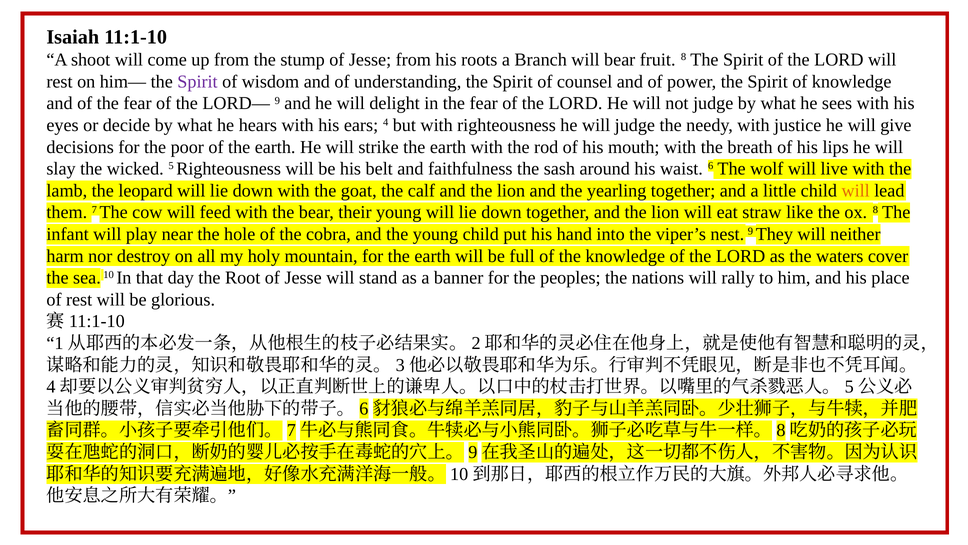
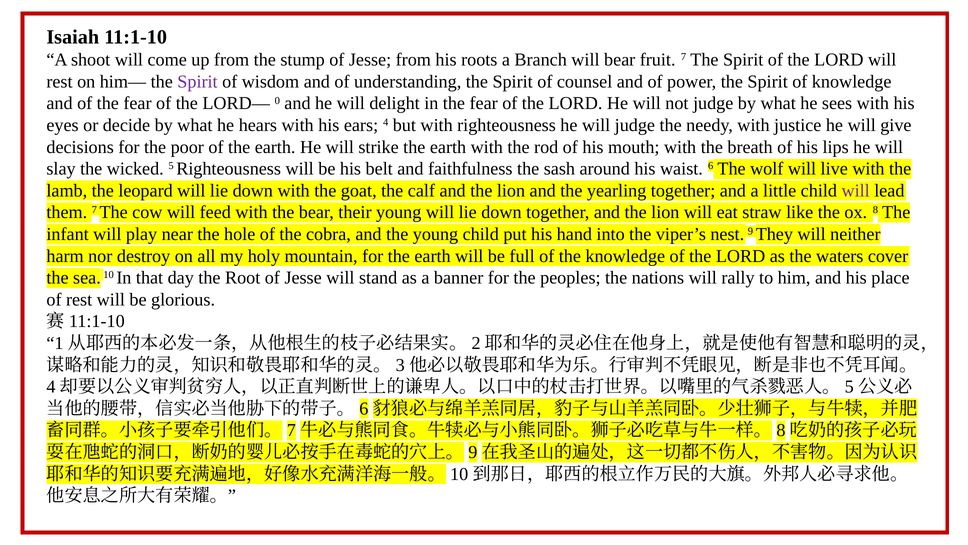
fruit 8: 8 -> 7 (684, 57)
LORD— 9: 9 -> 0 (277, 100)
will colour: orange -> purple (856, 191)
